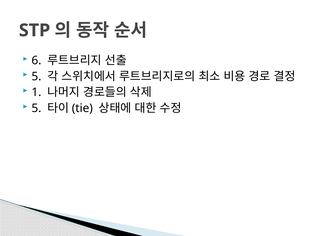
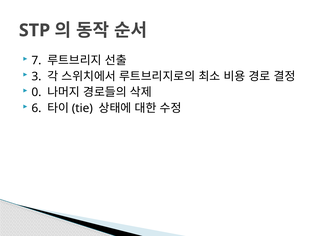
6: 6 -> 7 (36, 61)
5: 5 -> 3 (36, 76)
1: 1 -> 0 (36, 92)
5: 5 -> 6 (36, 108)
